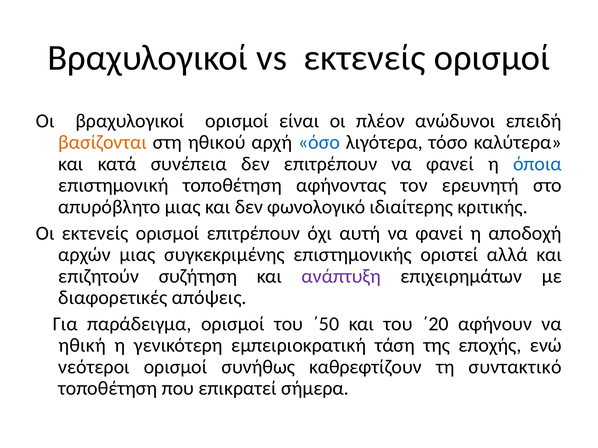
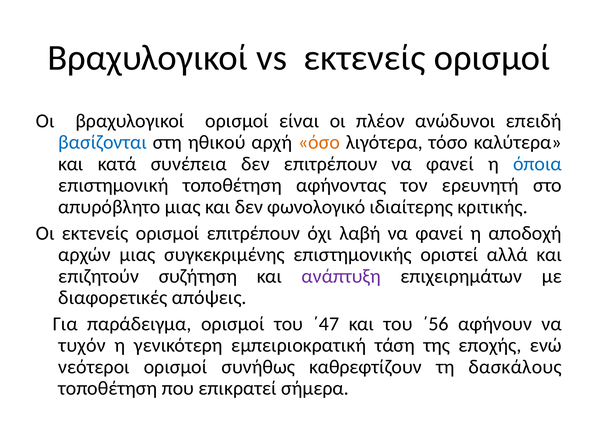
βασίζονται colour: orange -> blue (103, 143)
όσο colour: blue -> orange (319, 143)
αυτή: αυτή -> λαβή (360, 233)
΄50: ΄50 -> ΄47 (326, 324)
΄20: ΄20 -> ΄56 (435, 324)
ηθική: ηθική -> τυχόν (82, 346)
συντακτικό: συντακτικό -> δασκάλους (515, 367)
